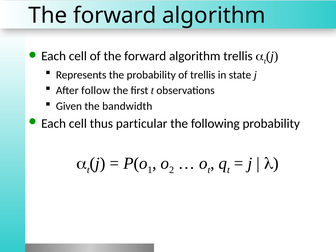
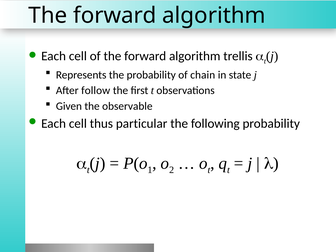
of trellis: trellis -> chain (203, 75)
bandwidth: bandwidth -> observable (127, 106)
